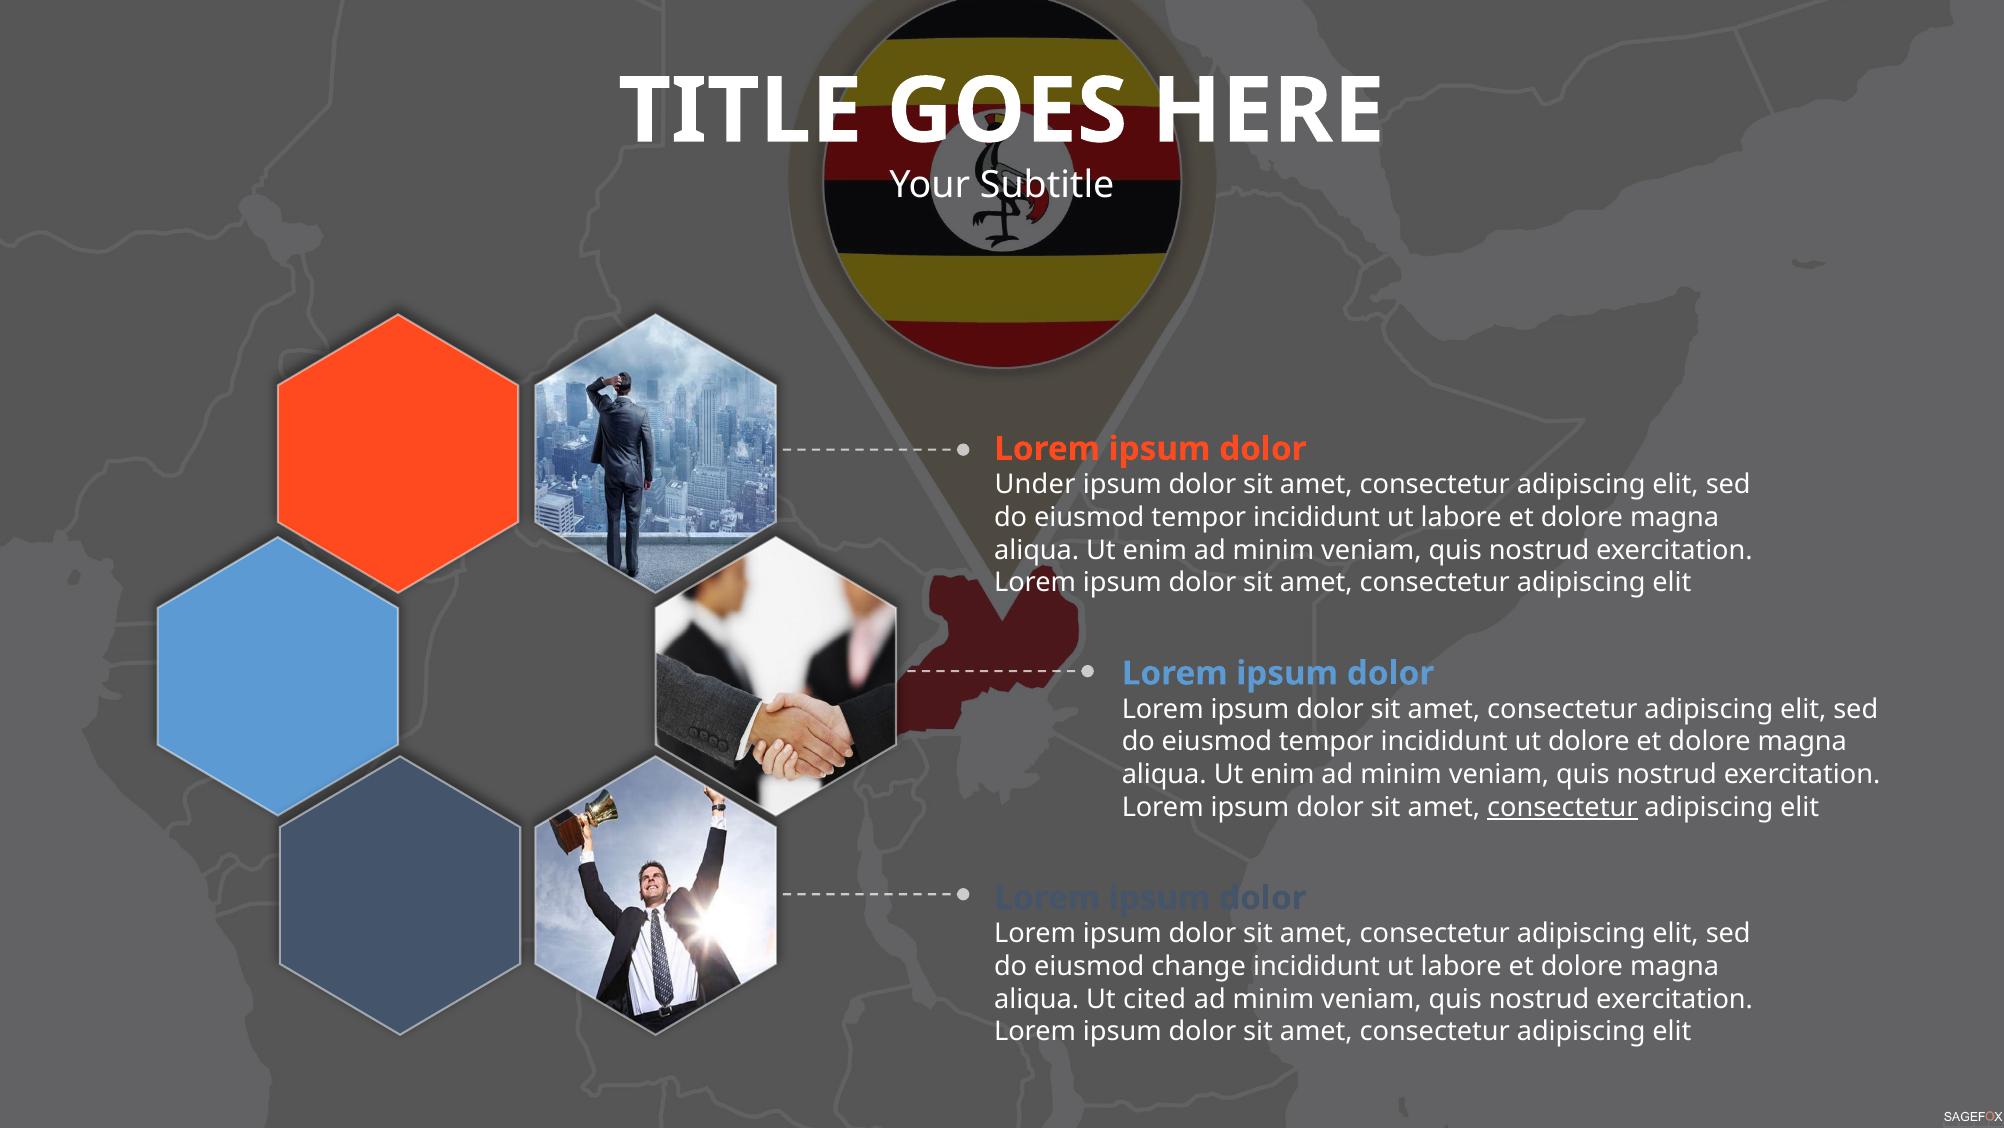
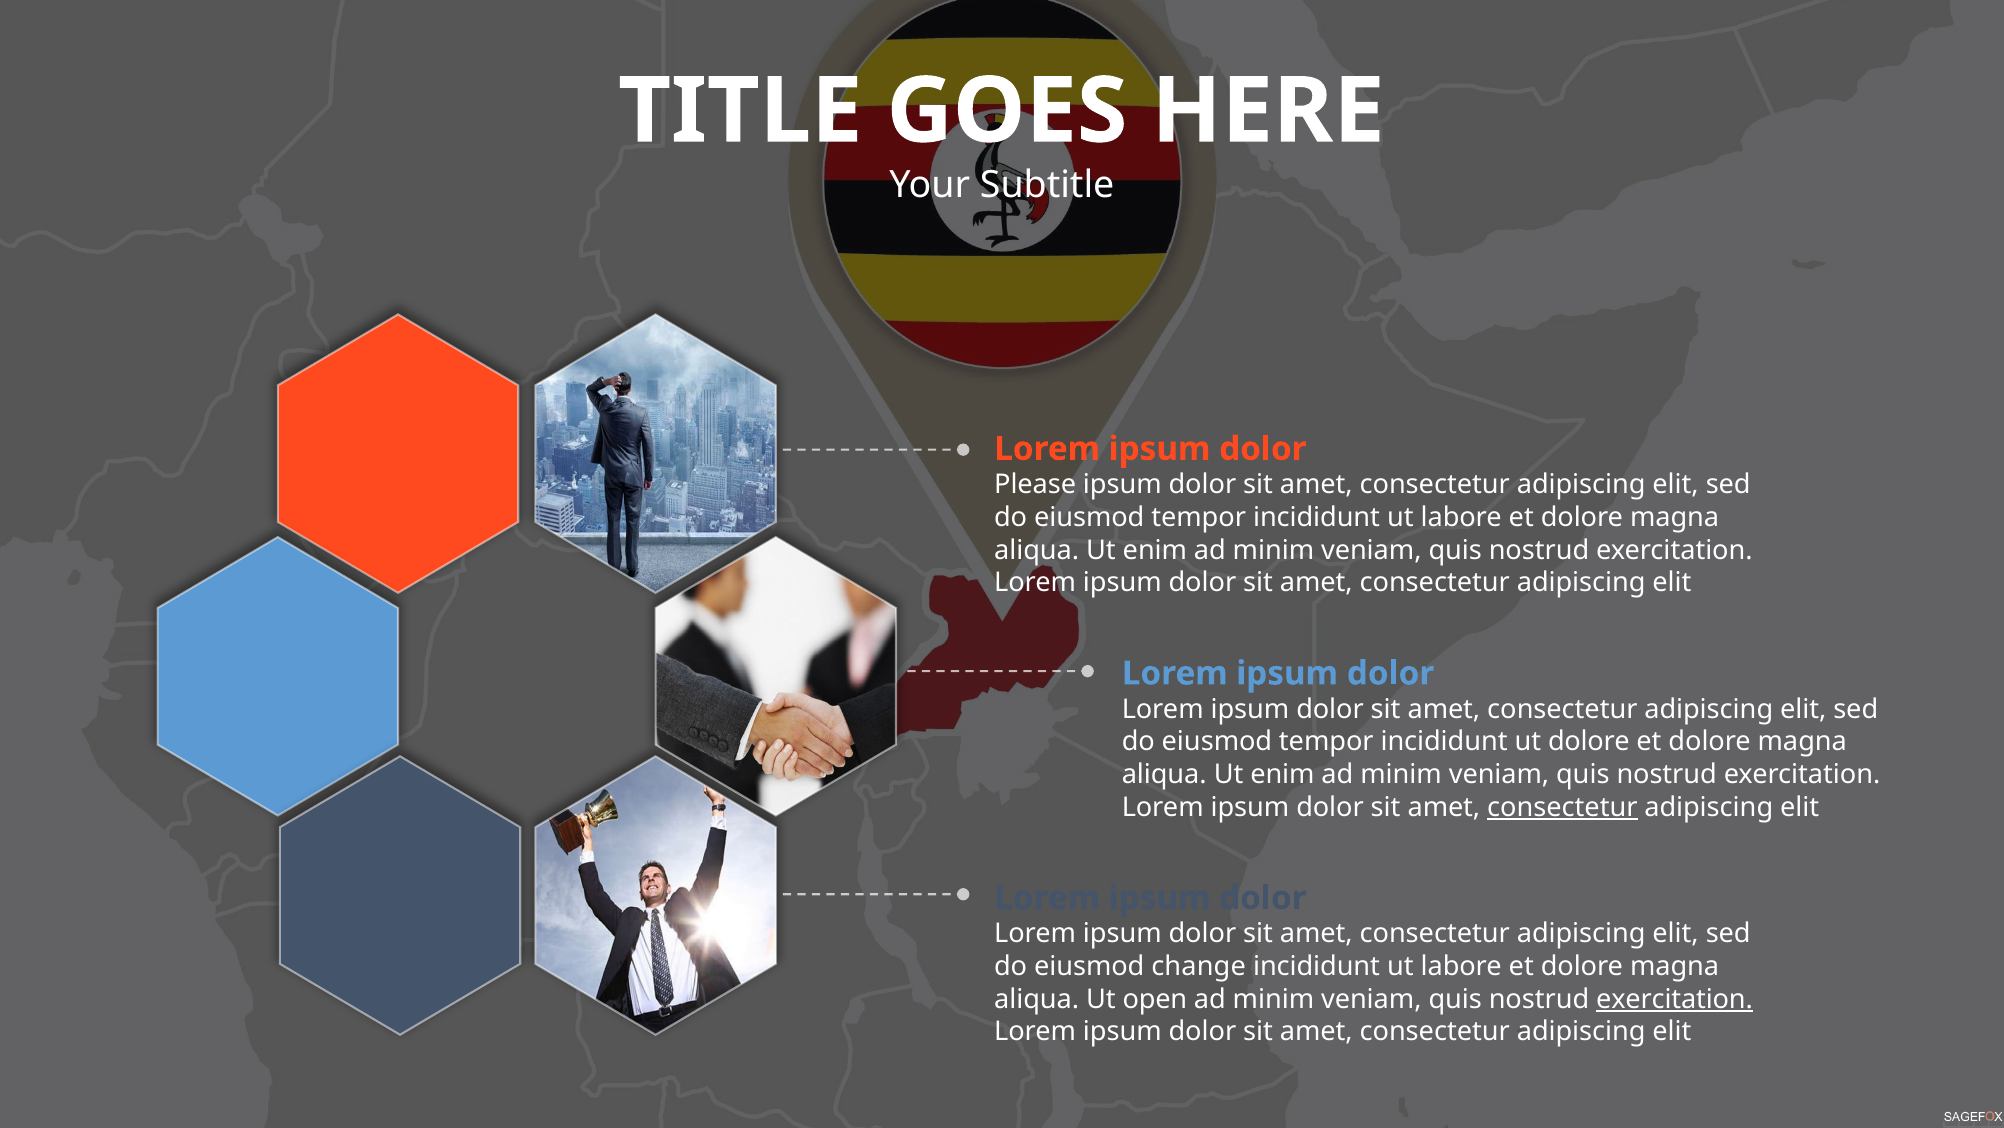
Under: Under -> Please (1035, 484)
cited: cited -> open (1155, 999)
exercitation underline: none -> present (1674, 999)
